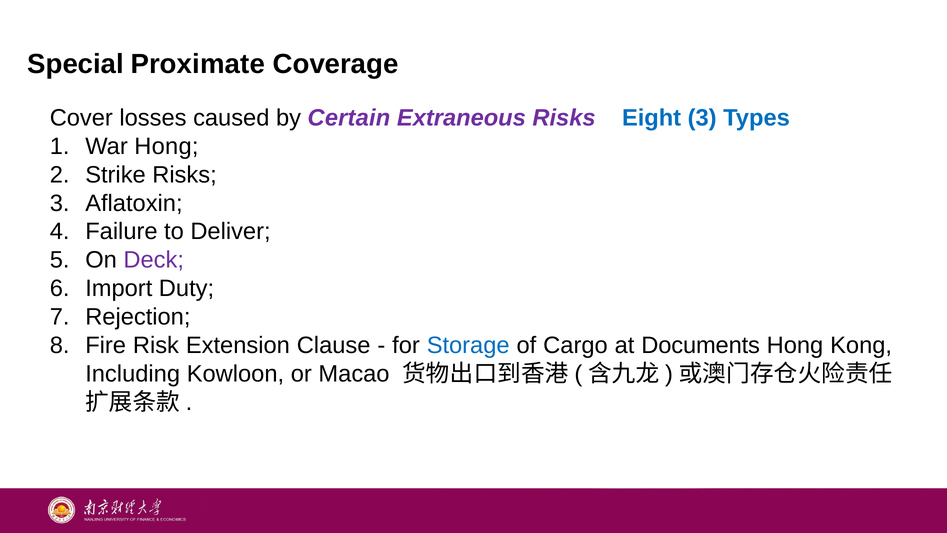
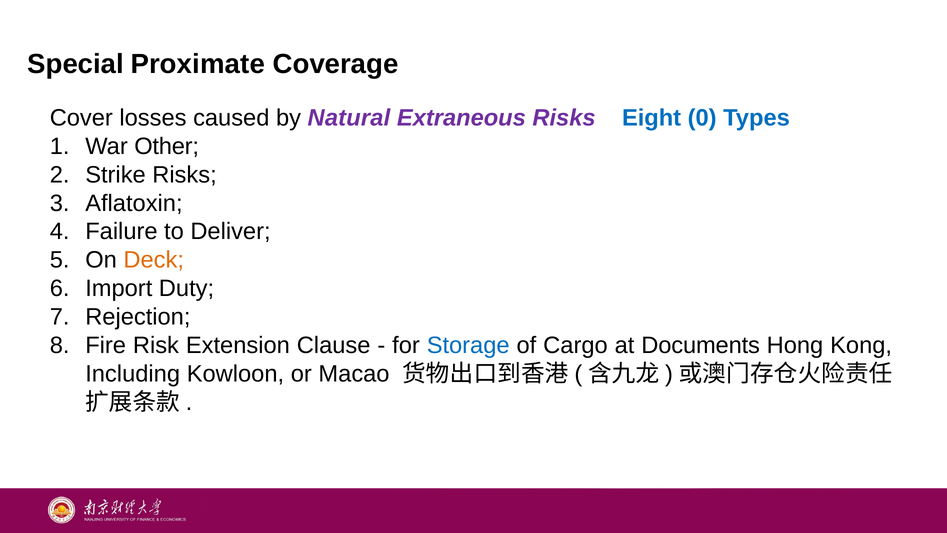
Certain: Certain -> Natural (349, 118)
Eight 3: 3 -> 0 (702, 118)
War Hong: Hong -> Other (167, 146)
Deck colour: purple -> orange (154, 260)
